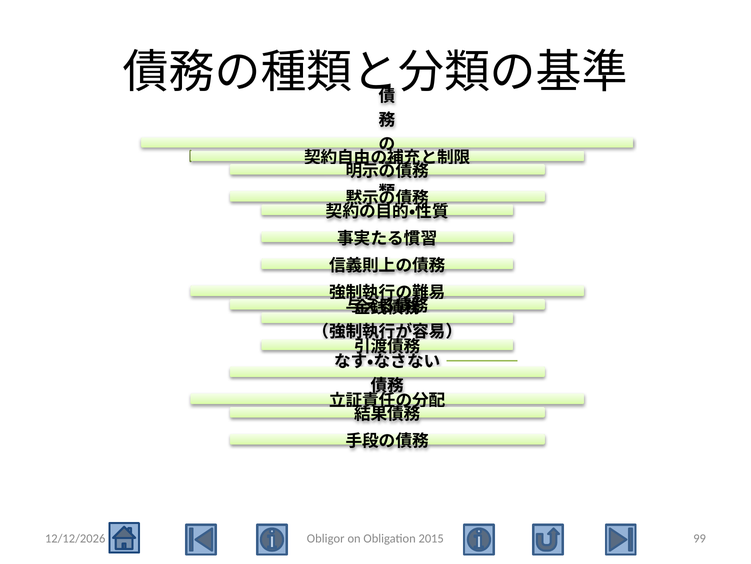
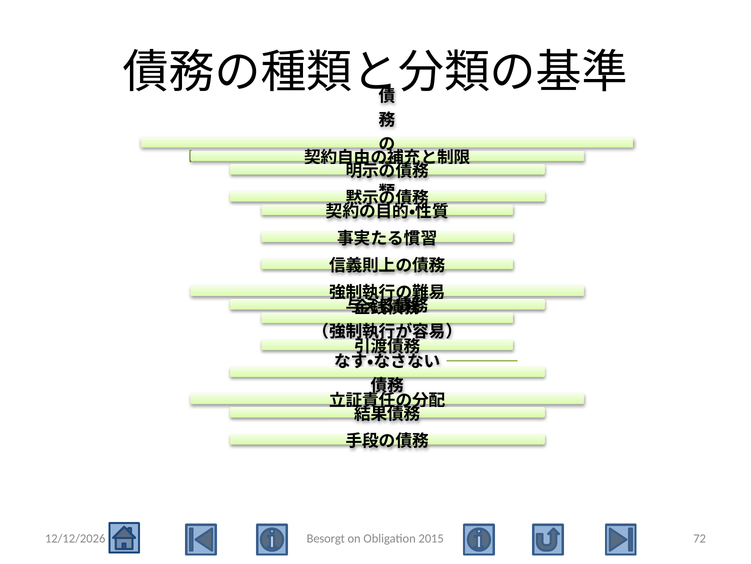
Obligor: Obligor -> Besorgt (326, 538)
99: 99 -> 72 (700, 538)
